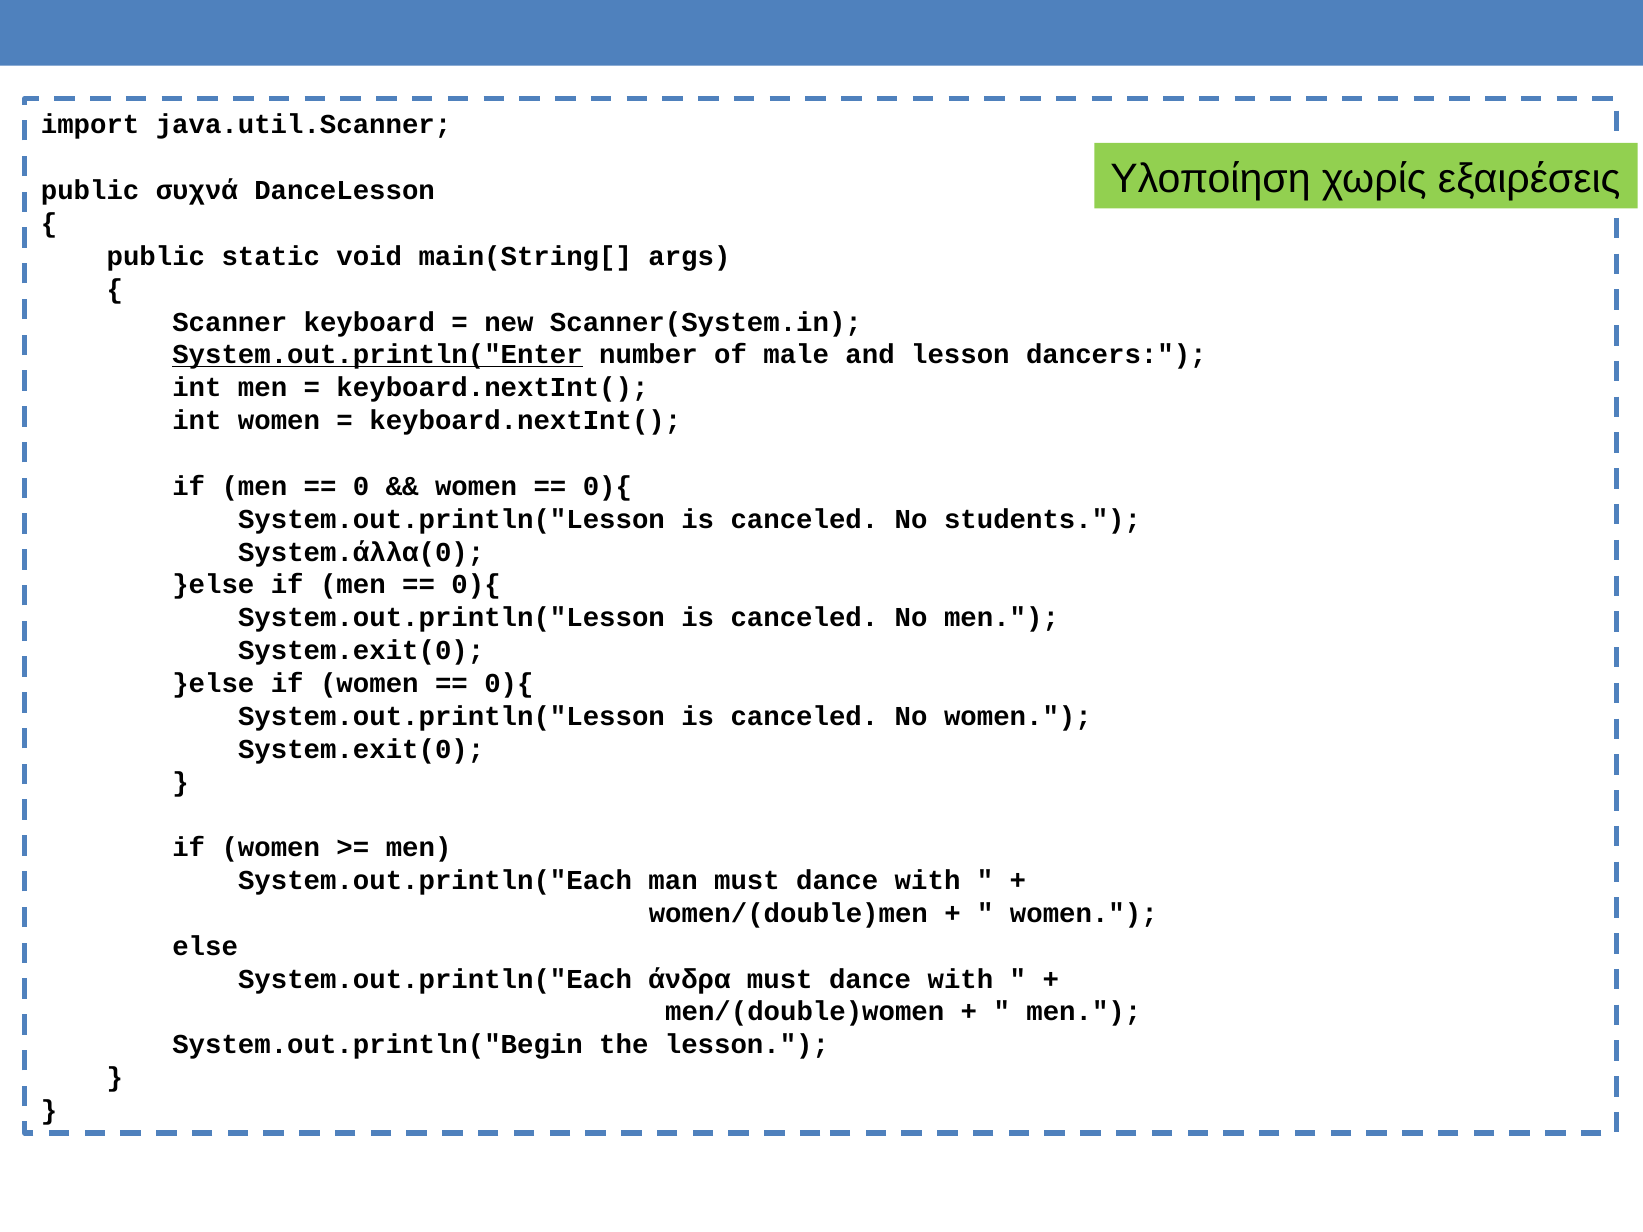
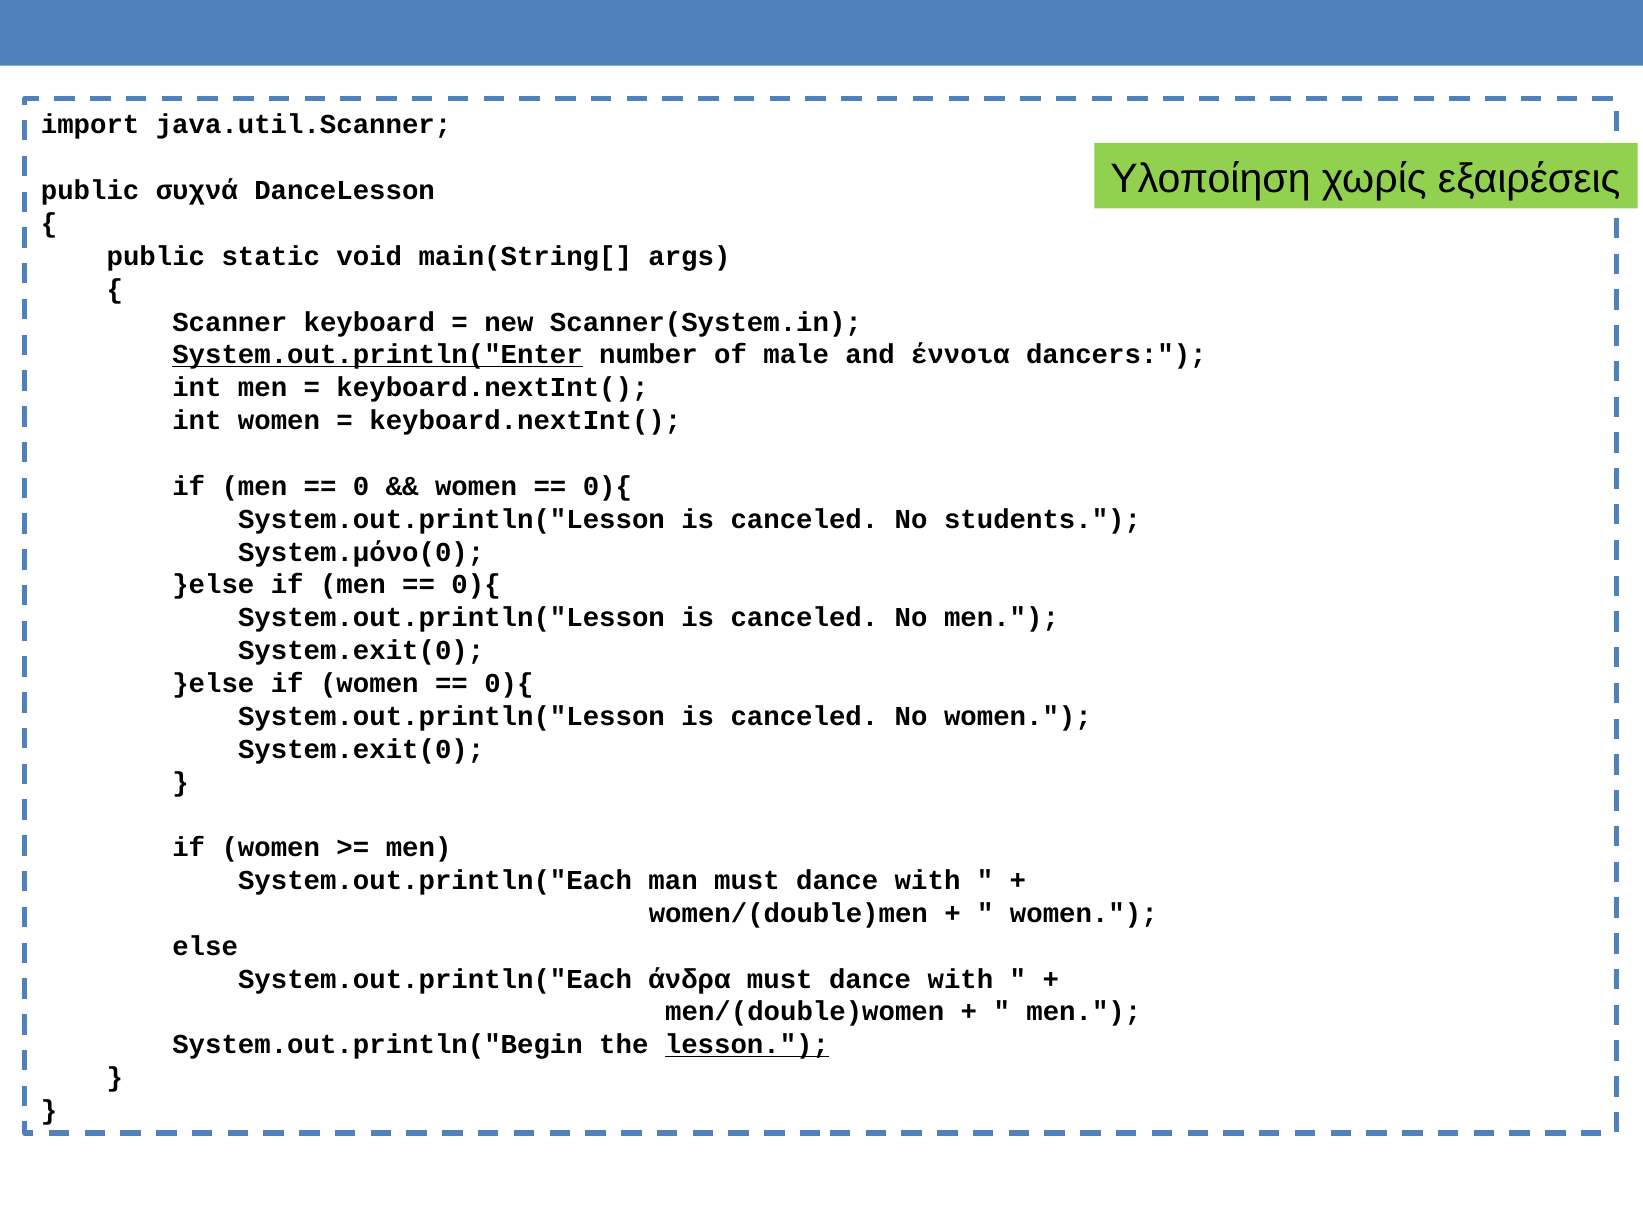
and lesson: lesson -> έννοια (960, 355)
System.άλλα(0: System.άλλα(0 -> System.μόνο(0 (361, 552)
lesson underline: none -> present (747, 1045)
